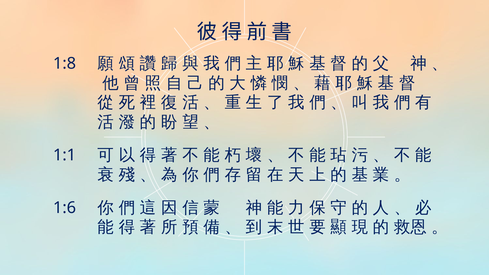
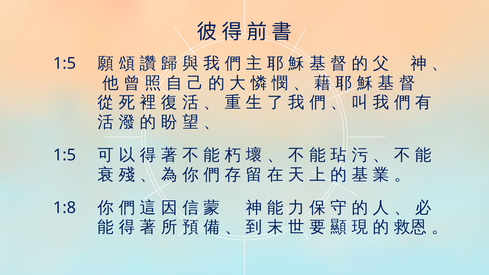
1:8: 1:8 -> 1:5 (65, 63)
1:1: 1:1 -> 1:5 (65, 155)
1:6: 1:6 -> 1:8 (65, 208)
